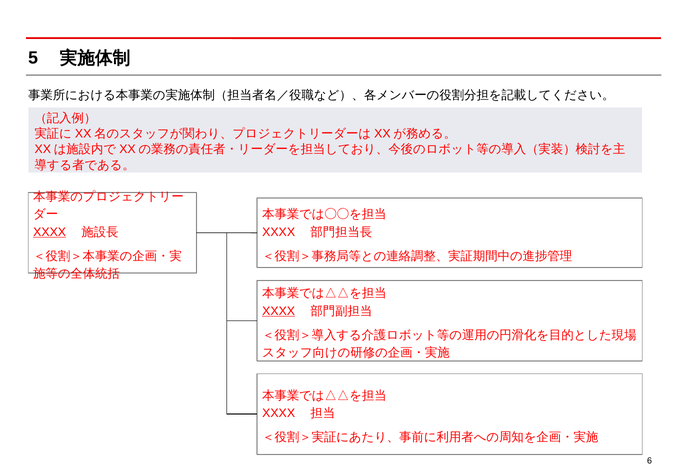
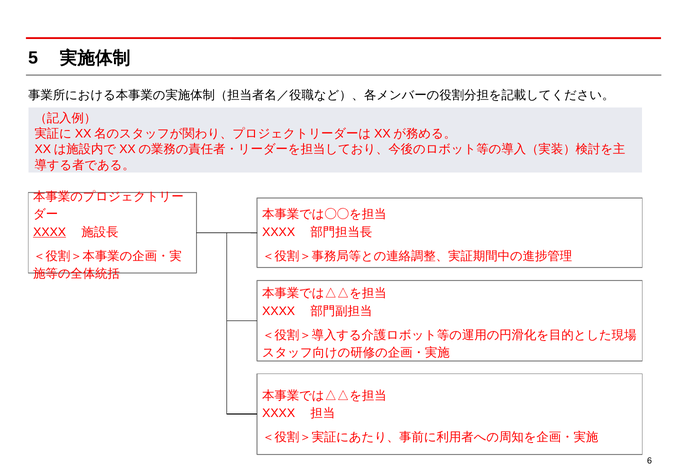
XXXX underline: present -> none (279, 311)
